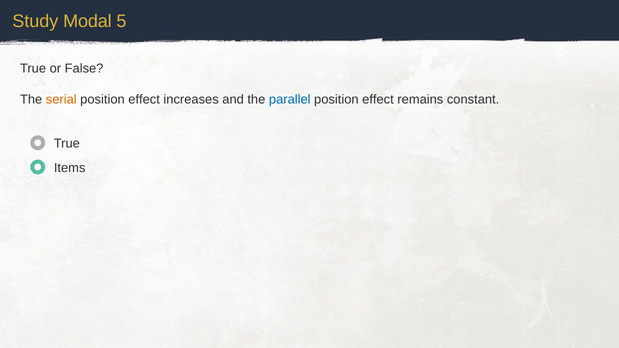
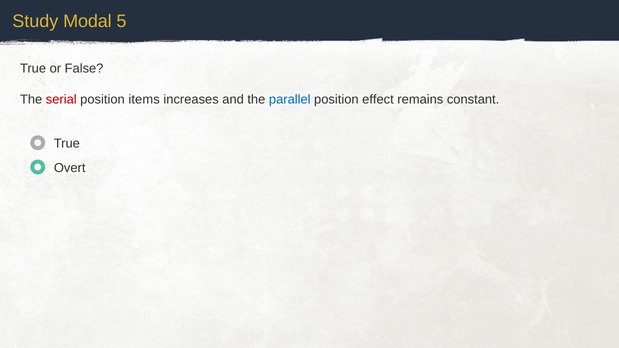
serial colour: orange -> red (61, 100)
effect: effect -> items (144, 100)
Items: Items -> Overt (70, 168)
